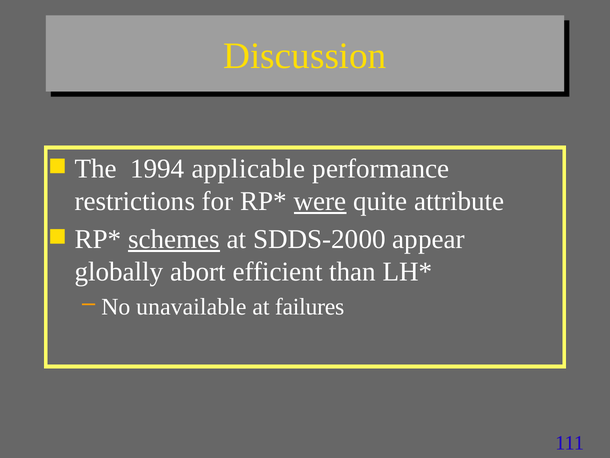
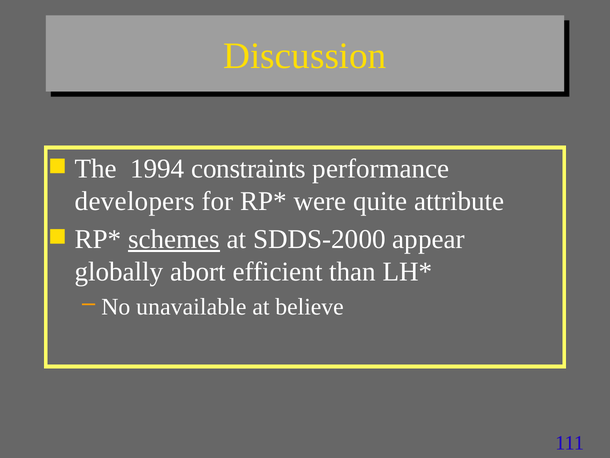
applicable: applicable -> constraints (249, 169)
restrictions: restrictions -> developers (135, 201)
were underline: present -> none (320, 201)
failures: failures -> believe (310, 307)
